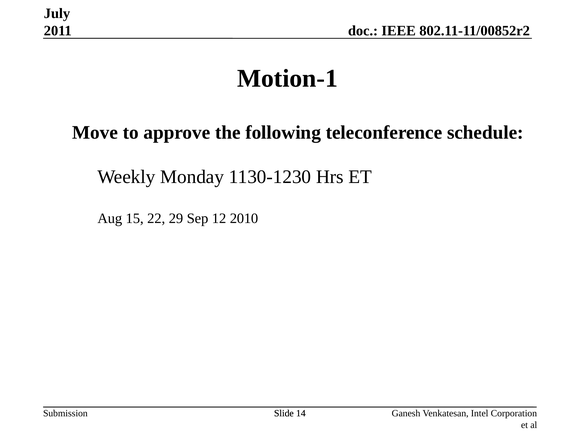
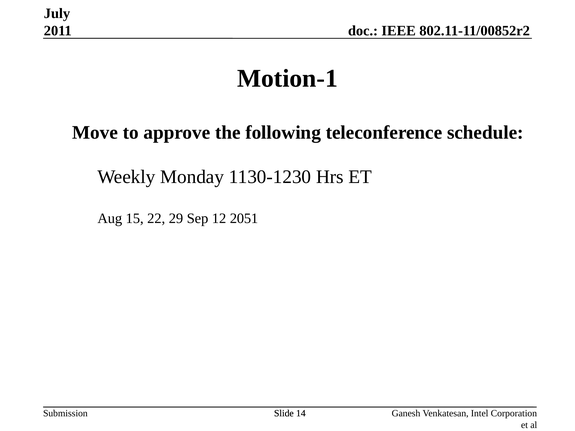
2010: 2010 -> 2051 (244, 218)
